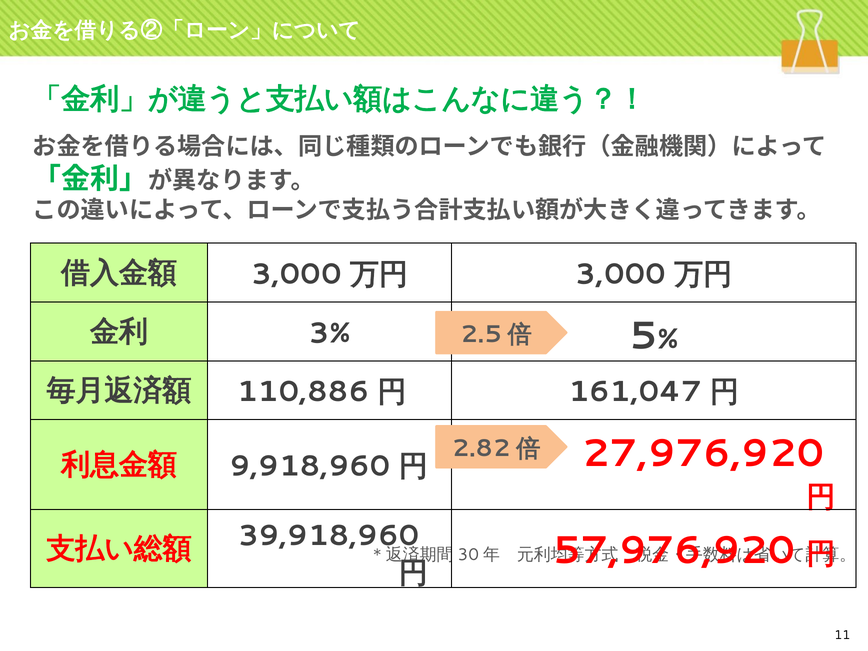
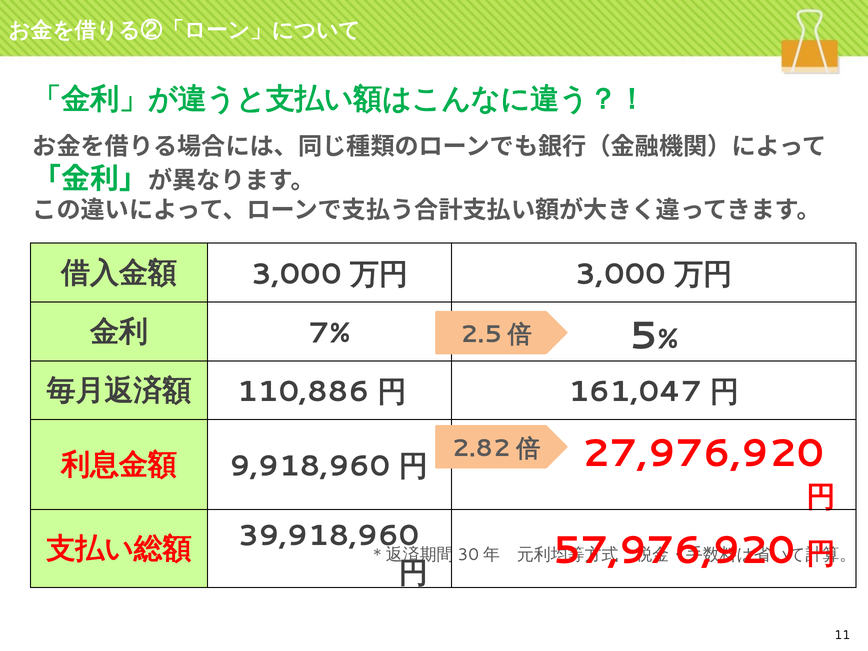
3%: 3% -> 7% (330, 333)
